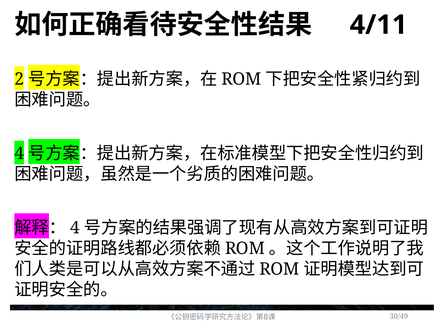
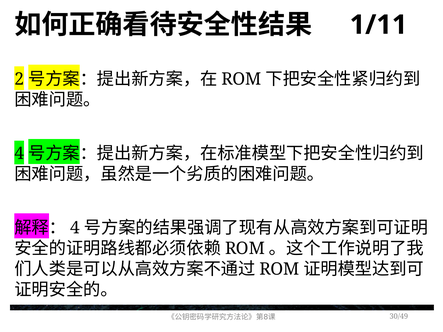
4/11: 4/11 -> 1/11 (378, 25)
